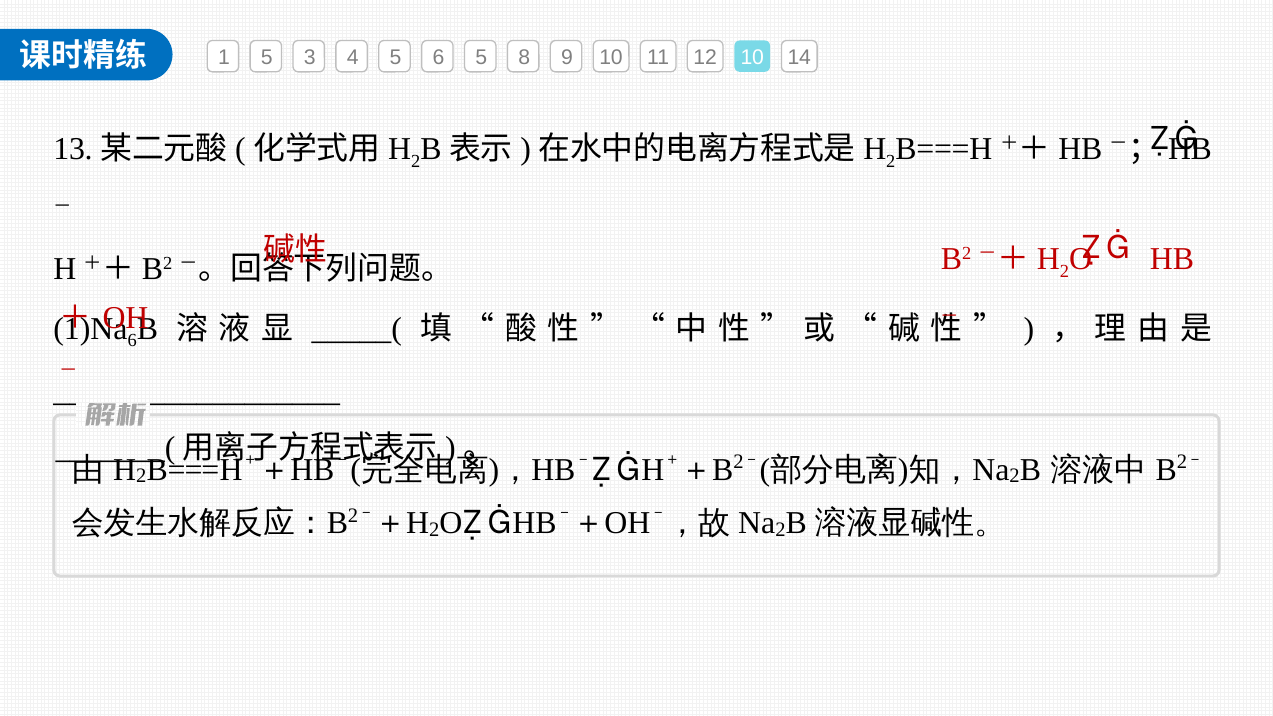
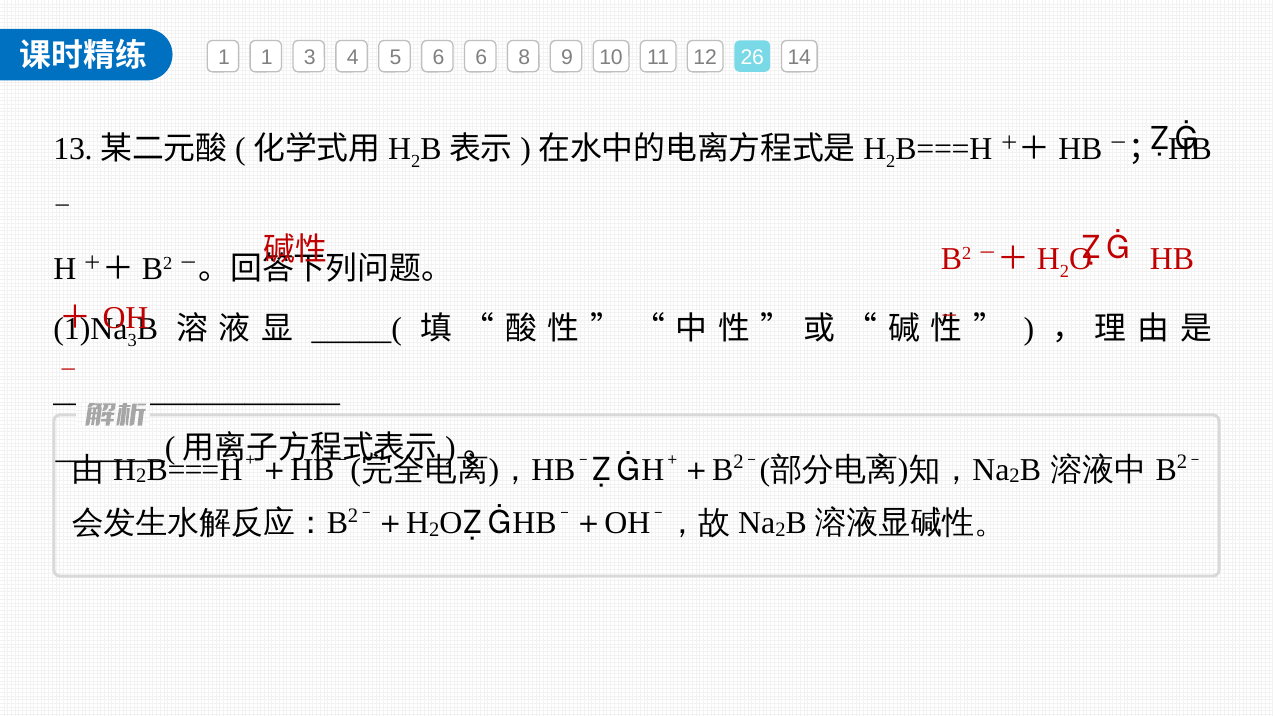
1 5: 5 -> 1 (267, 58)
6 5: 5 -> 6 (481, 58)
12 10: 10 -> 26 (752, 58)
6: 6 -> 3 (132, 341)
